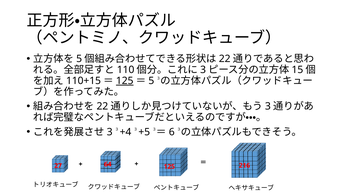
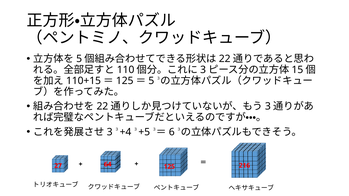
125 underline: present -> none (125, 81)
